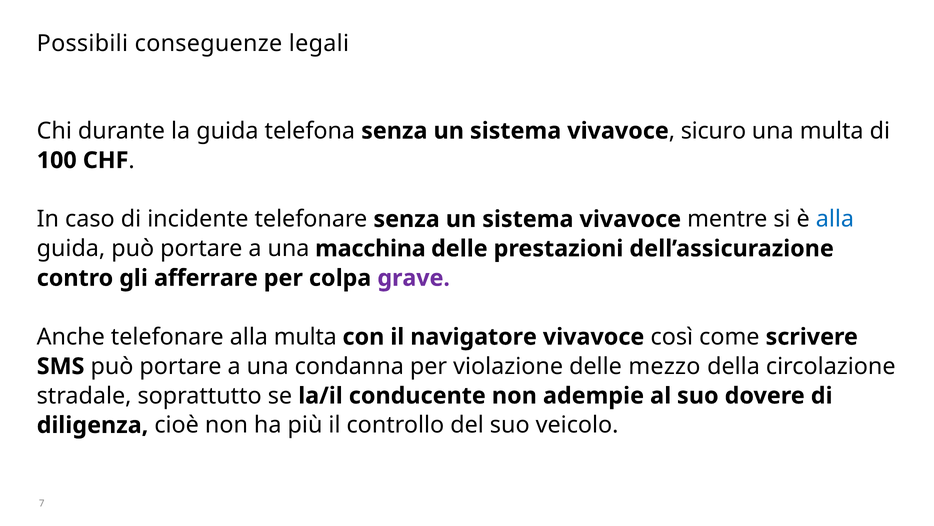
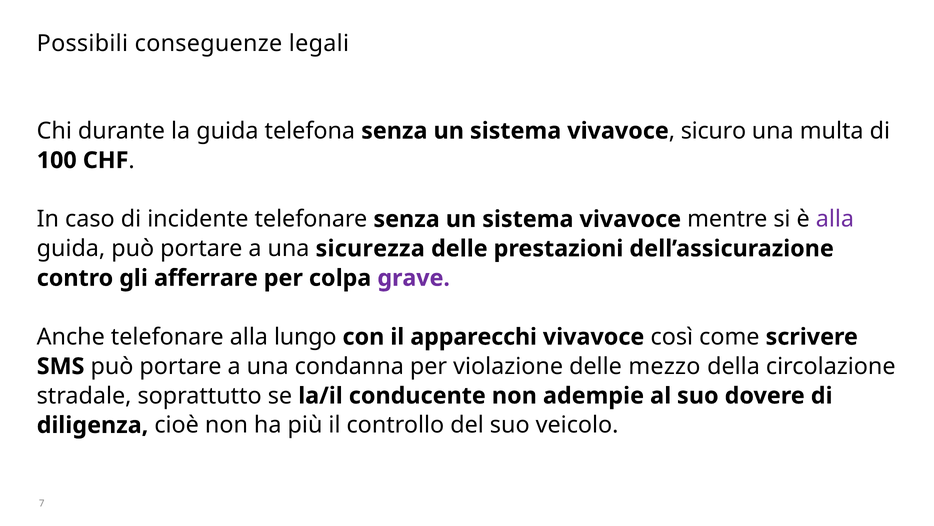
alla colour: blue -> purple (835, 219)
macchina: macchina -> sicurezza (370, 248)
alla multa: multa -> lungo (305, 337)
navigatore: navigatore -> apparecchi (474, 337)
